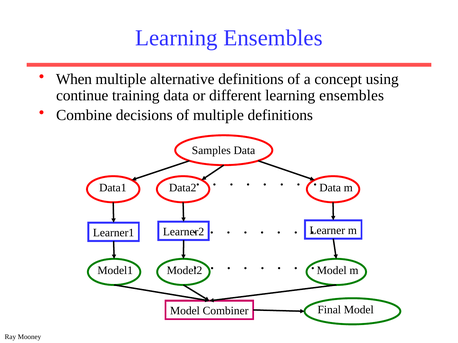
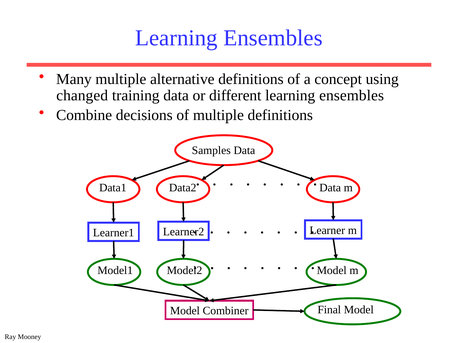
When: When -> Many (74, 79)
continue: continue -> changed (82, 96)
